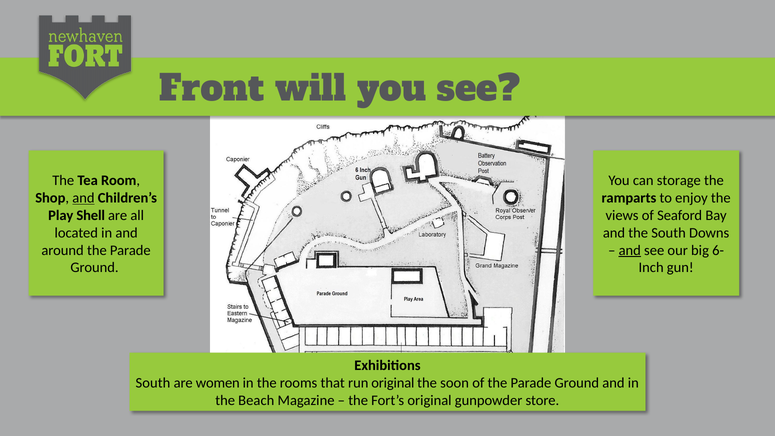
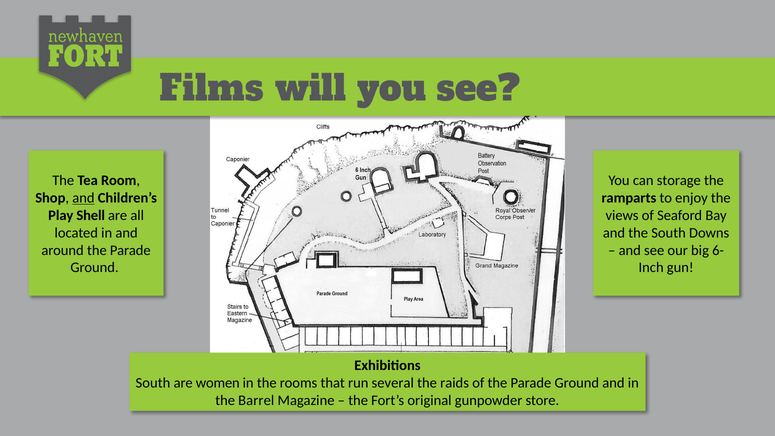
Front: Front -> Films (212, 89)
and underline: present -> none (630, 250)
run original: original -> several (393, 383)
soon: soon -> raids (455, 383)
Beach: Beach -> Barrel (256, 400)
